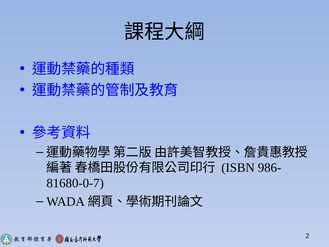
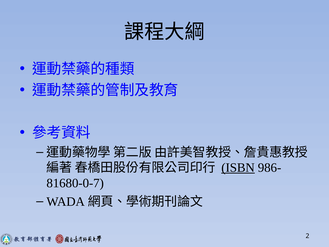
ISBN underline: none -> present (238, 168)
